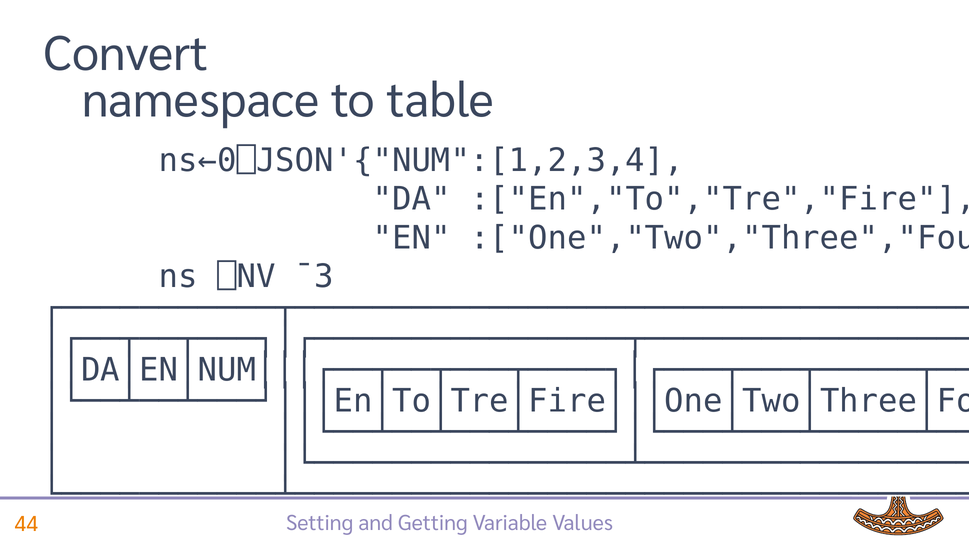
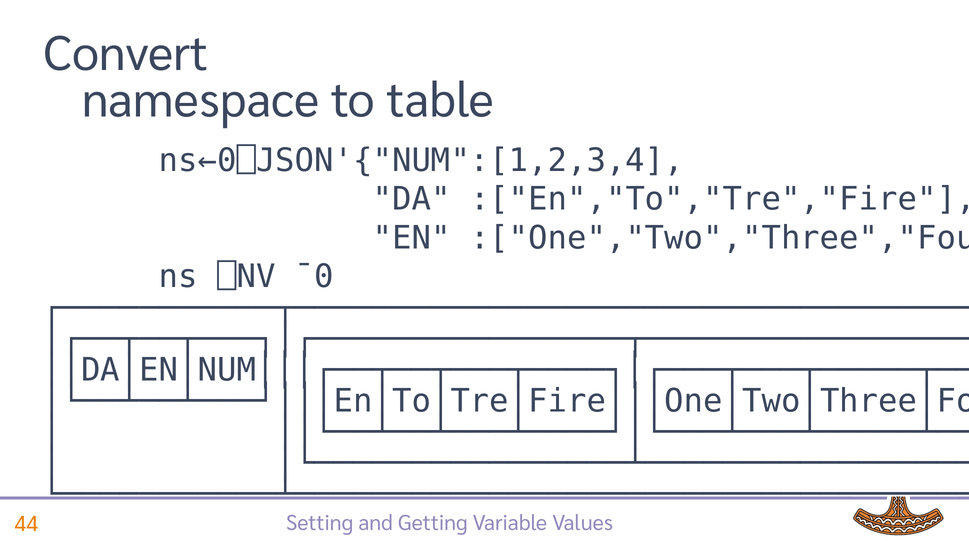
¯3: ¯3 -> ¯0 (314, 277)
